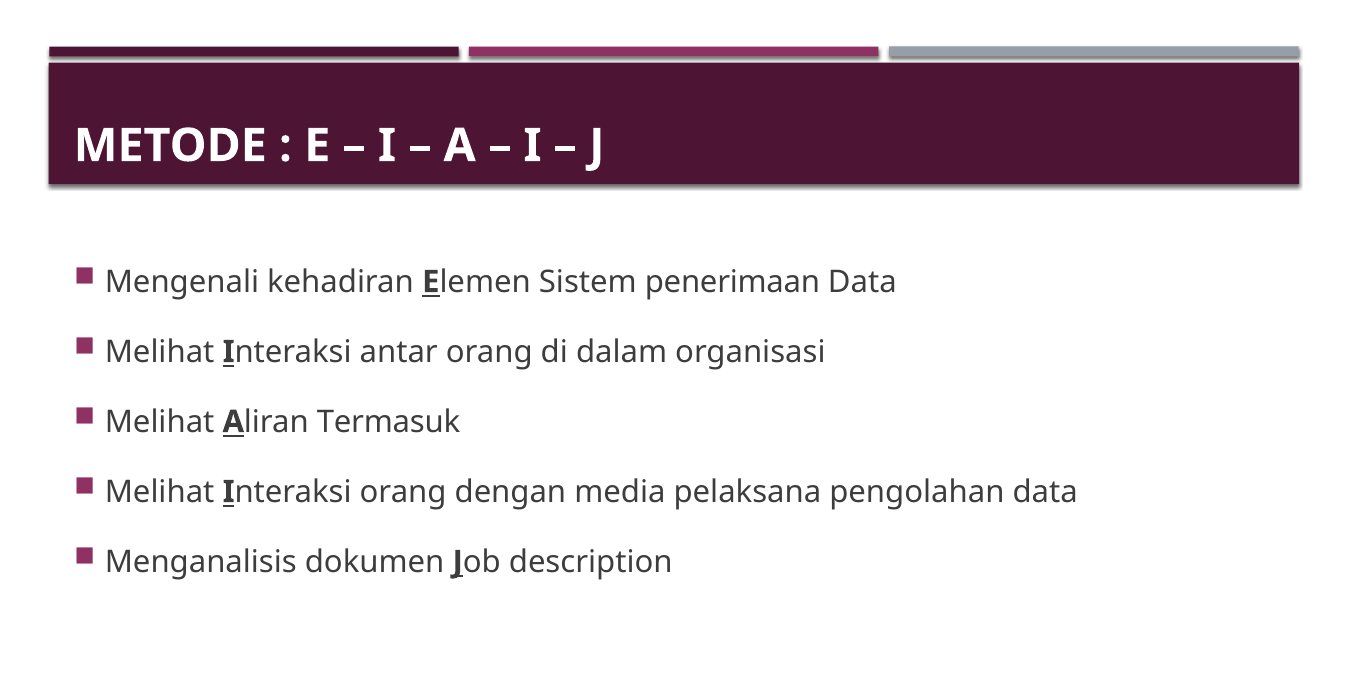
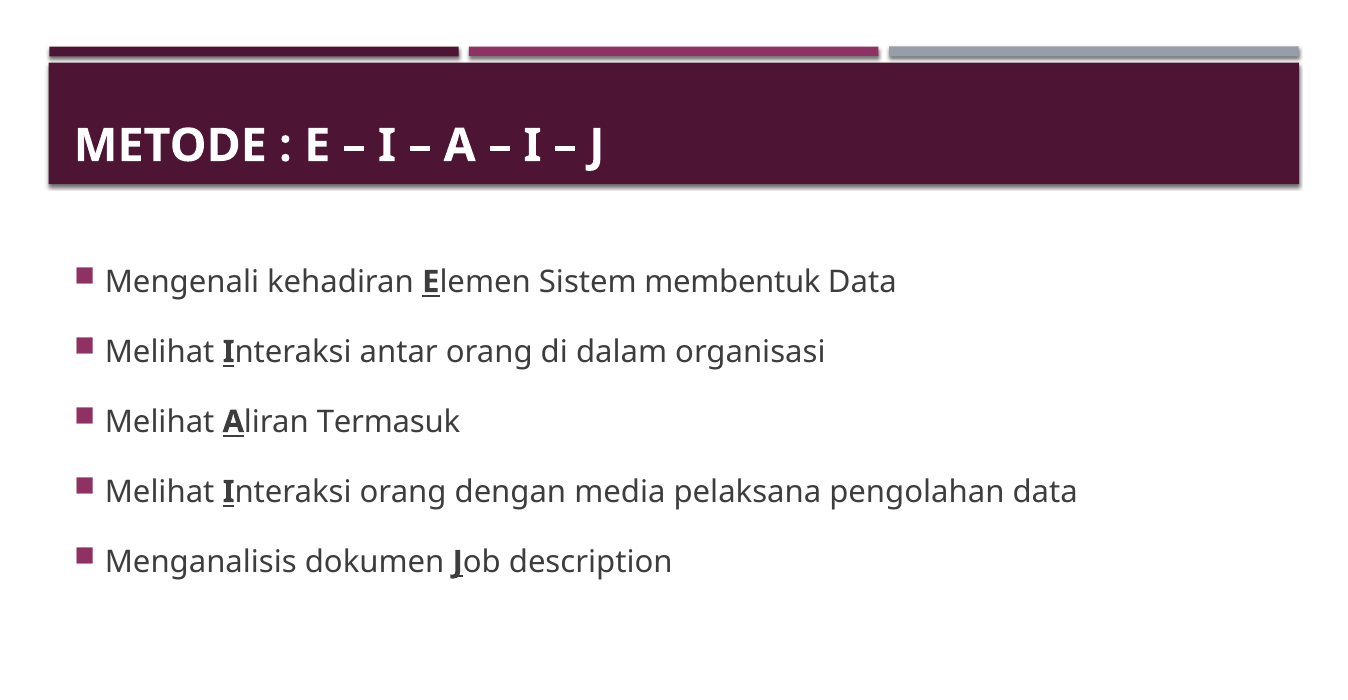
penerimaan: penerimaan -> membentuk (733, 282)
